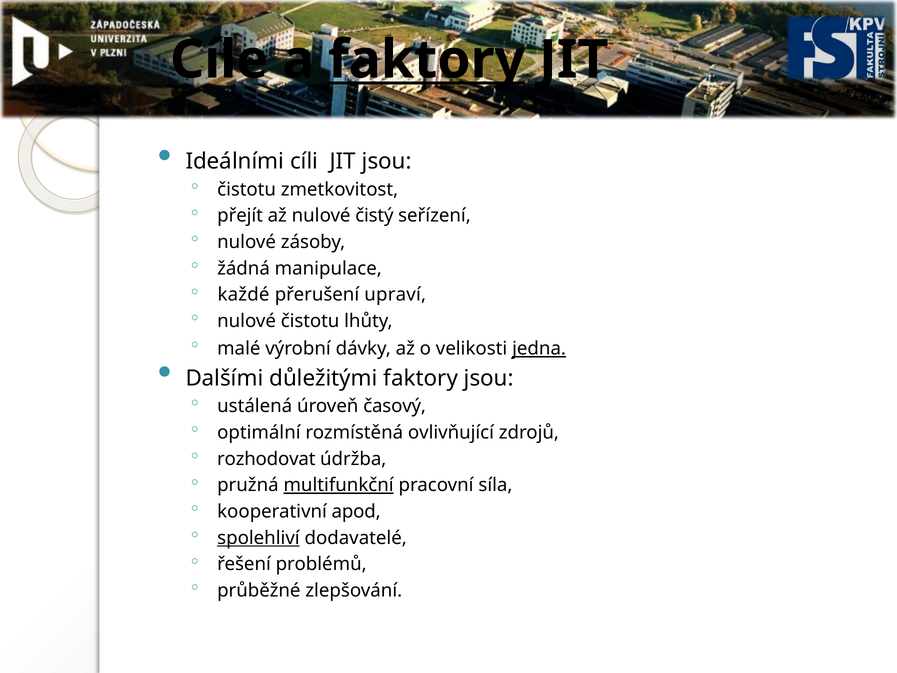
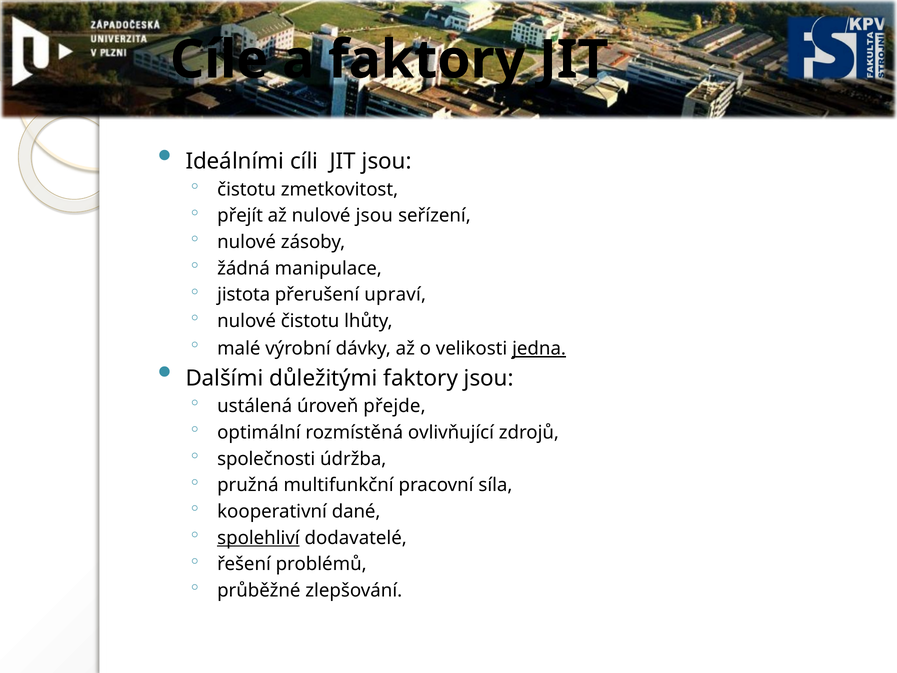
faktory underline: present -> none (427, 60)
nulové čistý: čistý -> jsou (374, 216)
každé: každé -> jistota (244, 295)
časový: časový -> přejde (394, 406)
rozhodovat: rozhodovat -> společnosti (266, 459)
multifunkční underline: present -> none (339, 485)
apod: apod -> dané (356, 511)
